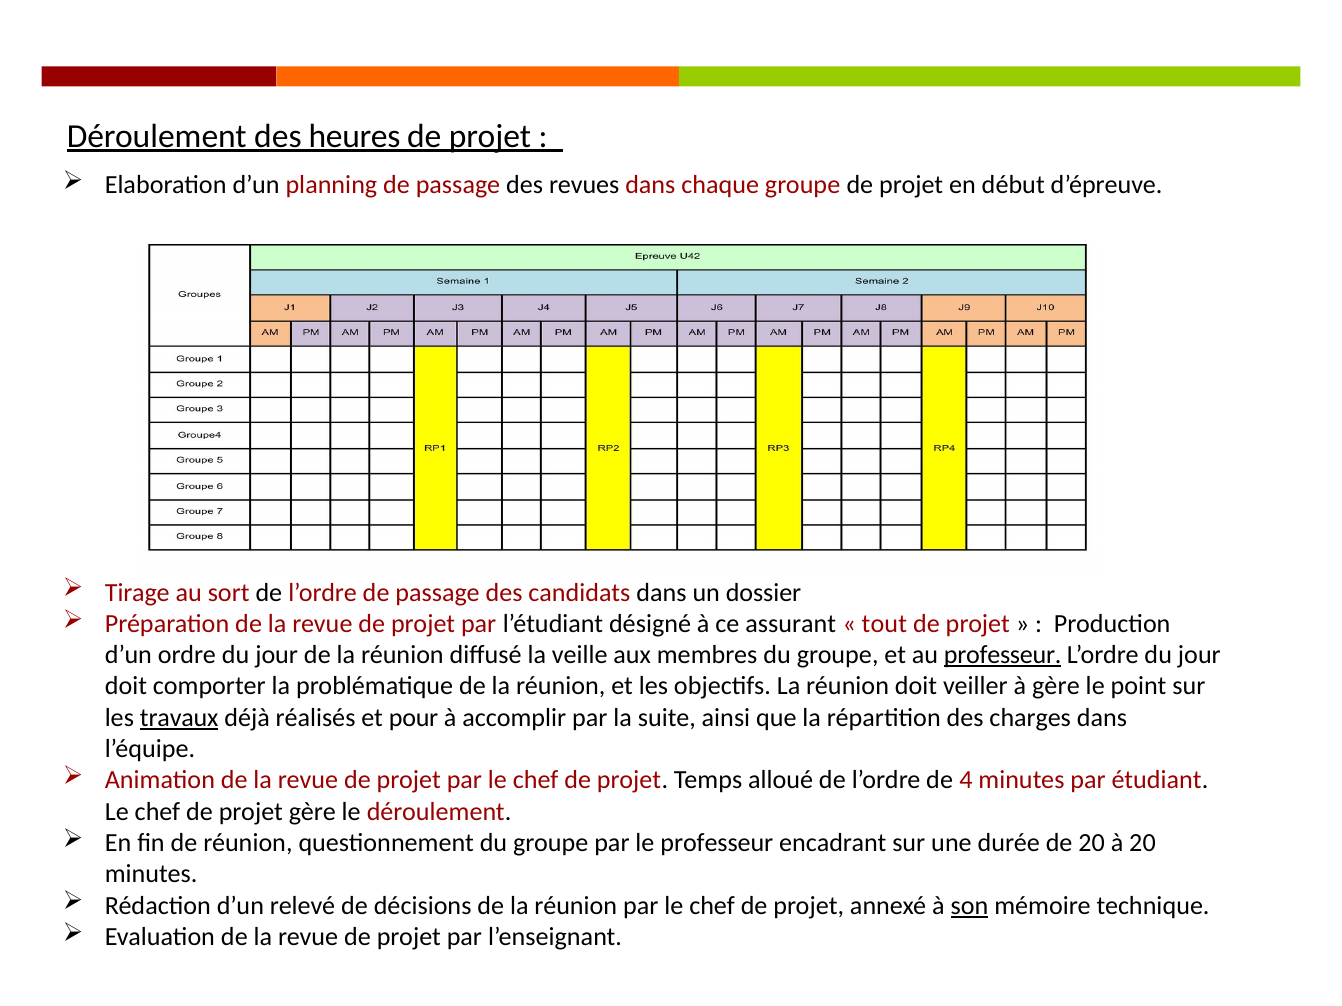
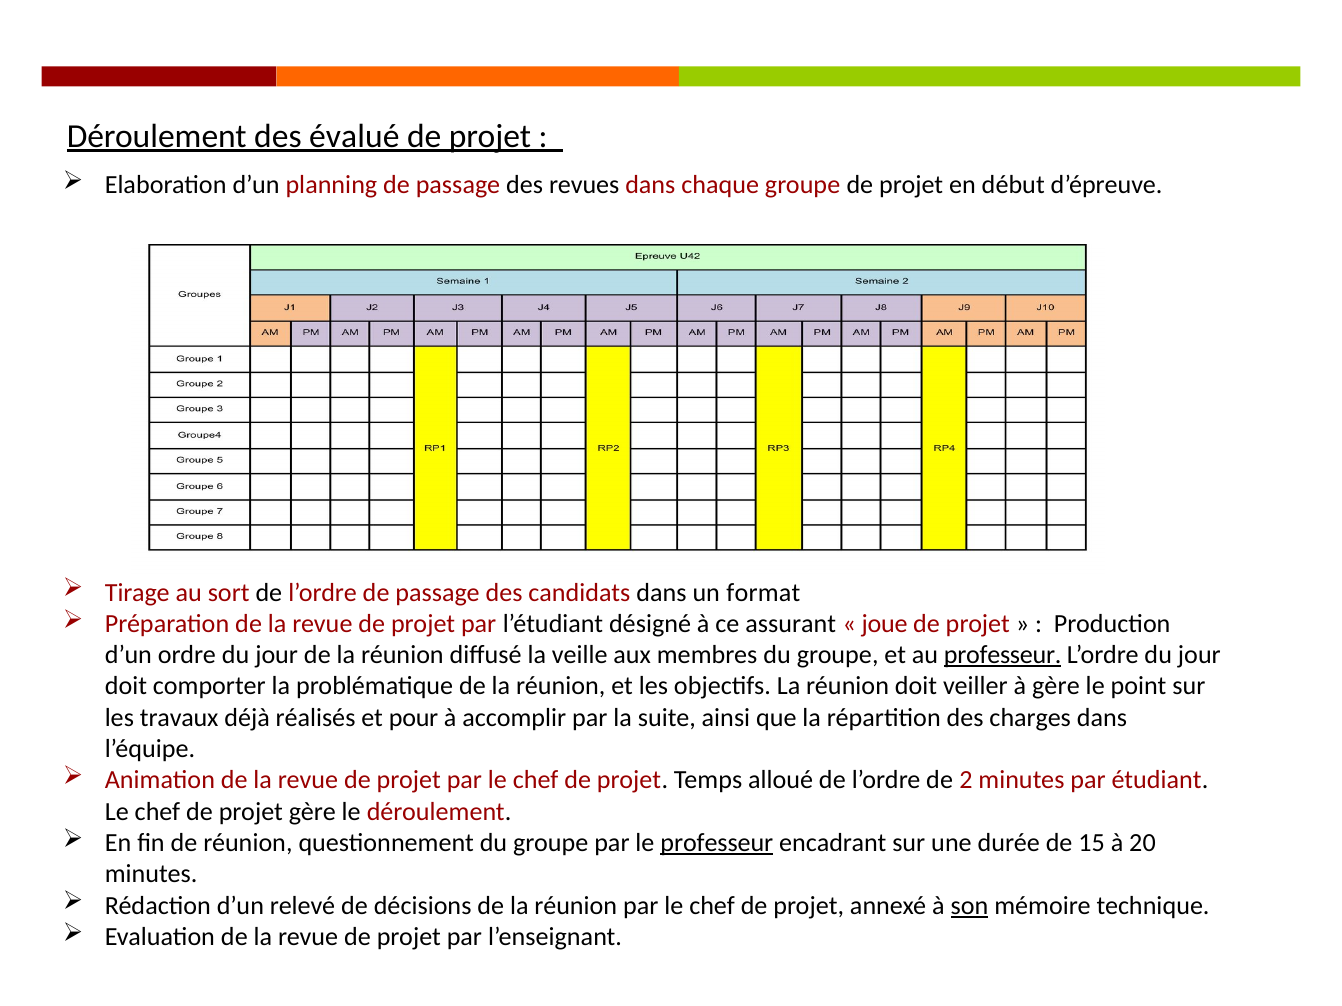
heures: heures -> évalué (354, 136)
dossier: dossier -> format (763, 593)
tout: tout -> joue (885, 624)
travaux underline: present -> none (179, 718)
4: 4 -> 2 (966, 781)
professeur underline: none -> present (717, 843)
de 20: 20 -> 15 (1092, 843)
